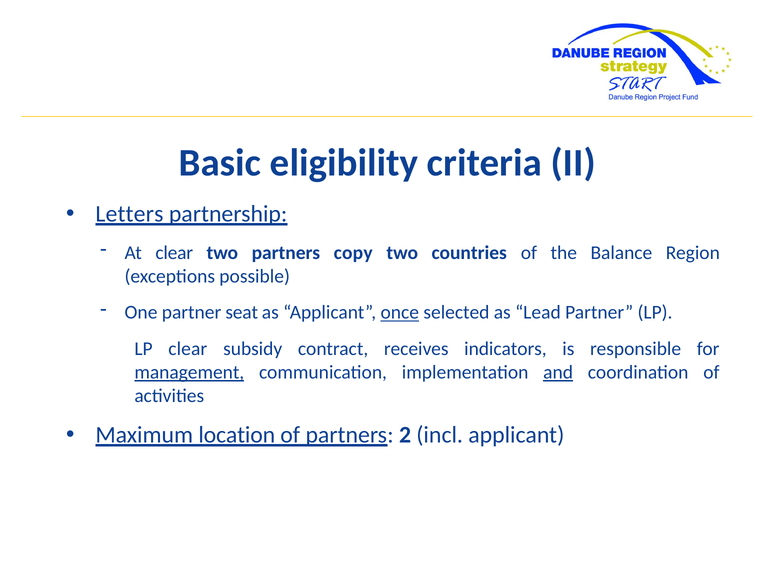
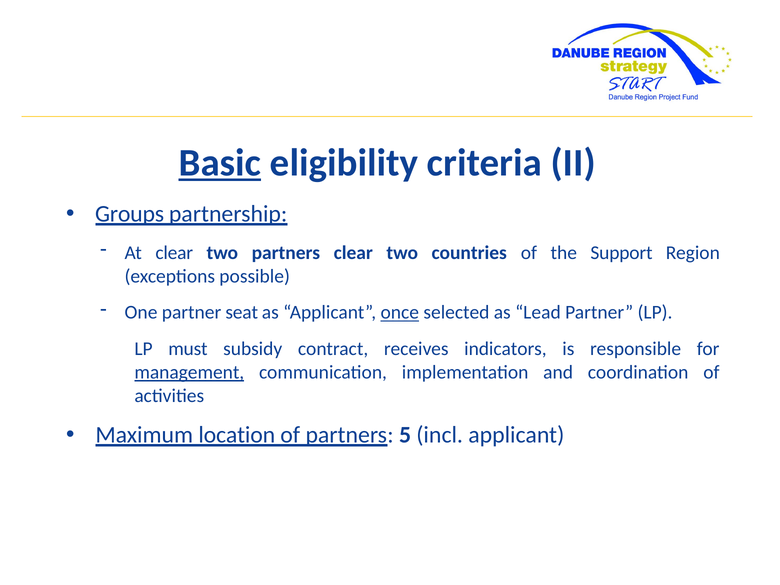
Basic underline: none -> present (220, 163)
Letters: Letters -> Groups (130, 214)
partners copy: copy -> clear (353, 253)
Balance: Balance -> Support (621, 253)
LP clear: clear -> must (188, 349)
and underline: present -> none (558, 372)
2: 2 -> 5 (405, 435)
